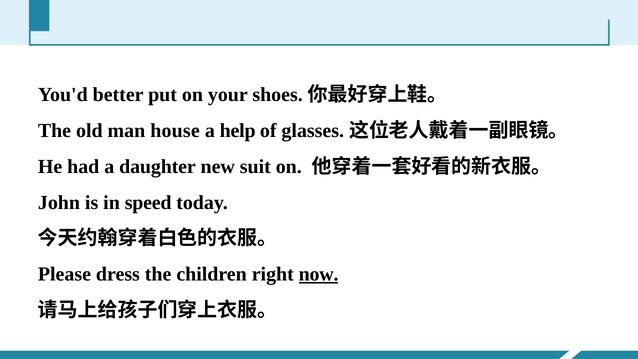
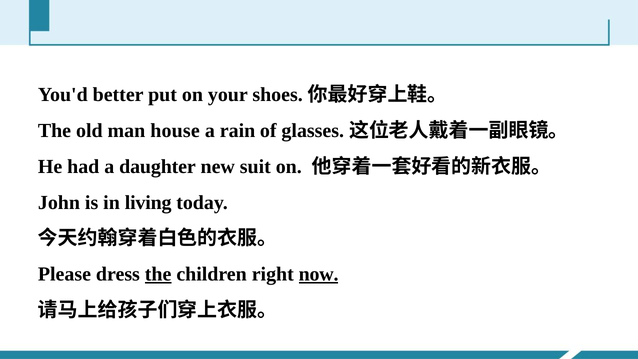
help: help -> rain (238, 131)
speed: speed -> living (148, 202)
the underline: none -> present (158, 274)
